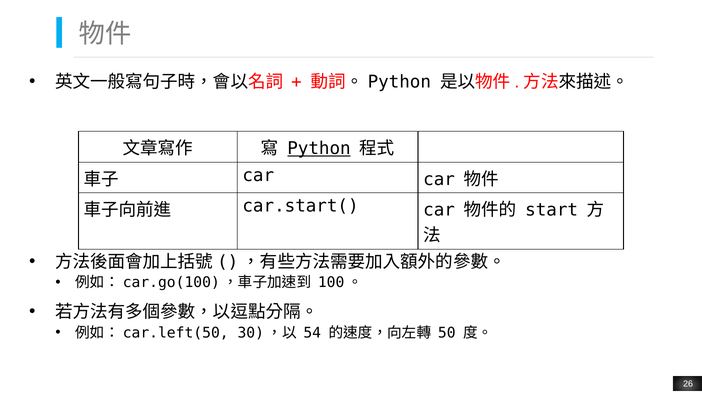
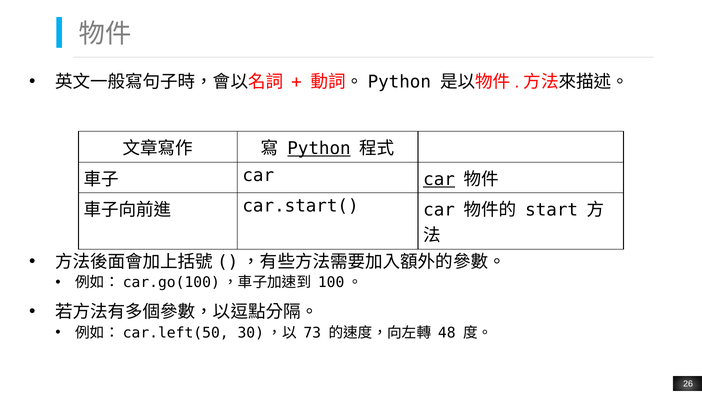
car underline: none -> present (439, 179)
54: 54 -> 73 (312, 333)
50: 50 -> 48 (447, 333)
